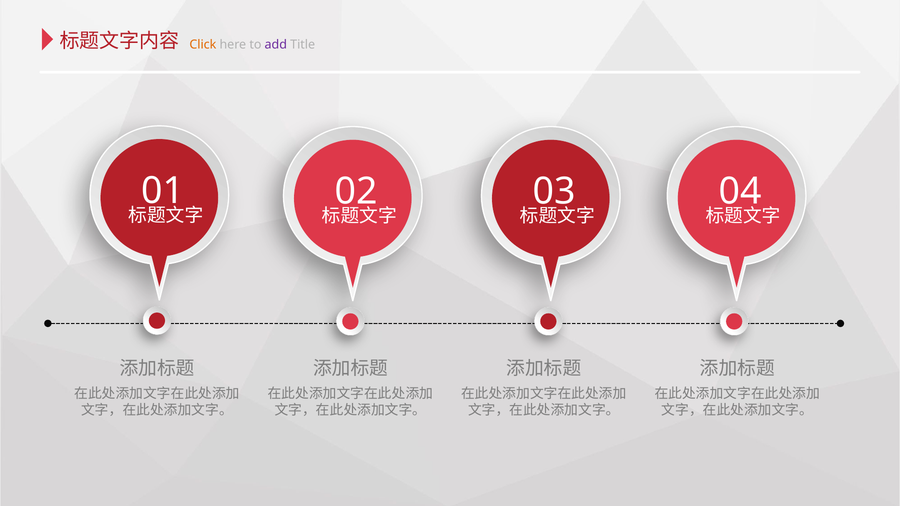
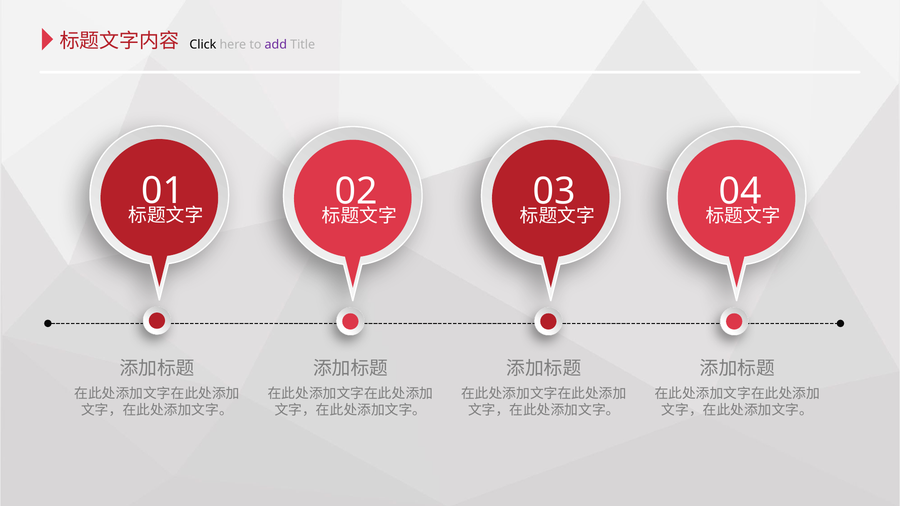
Click colour: orange -> black (203, 44)
